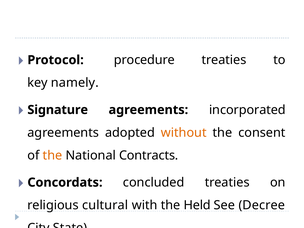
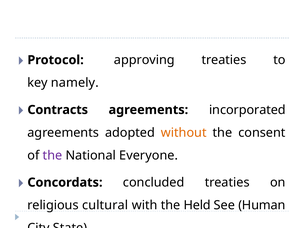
procedure: procedure -> approving (144, 60)
Signature: Signature -> Contracts (58, 110)
the colour: orange -> purple (52, 155)
Contracts: Contracts -> Everyone (149, 155)
Decree: Decree -> Human (262, 205)
